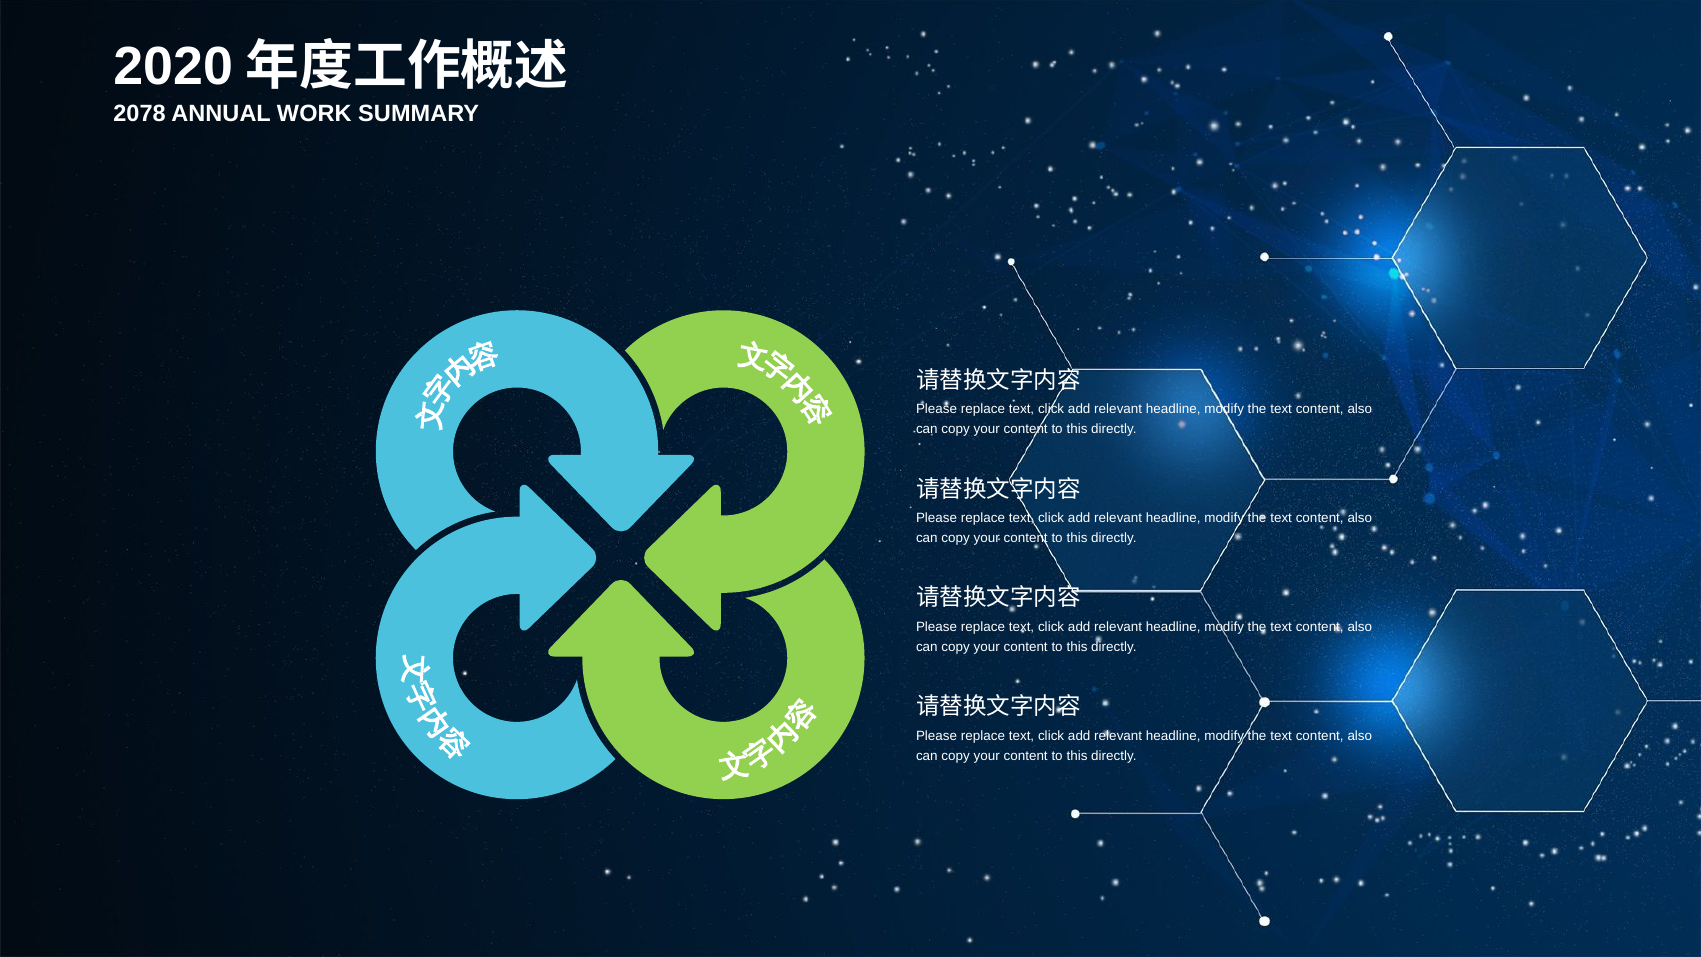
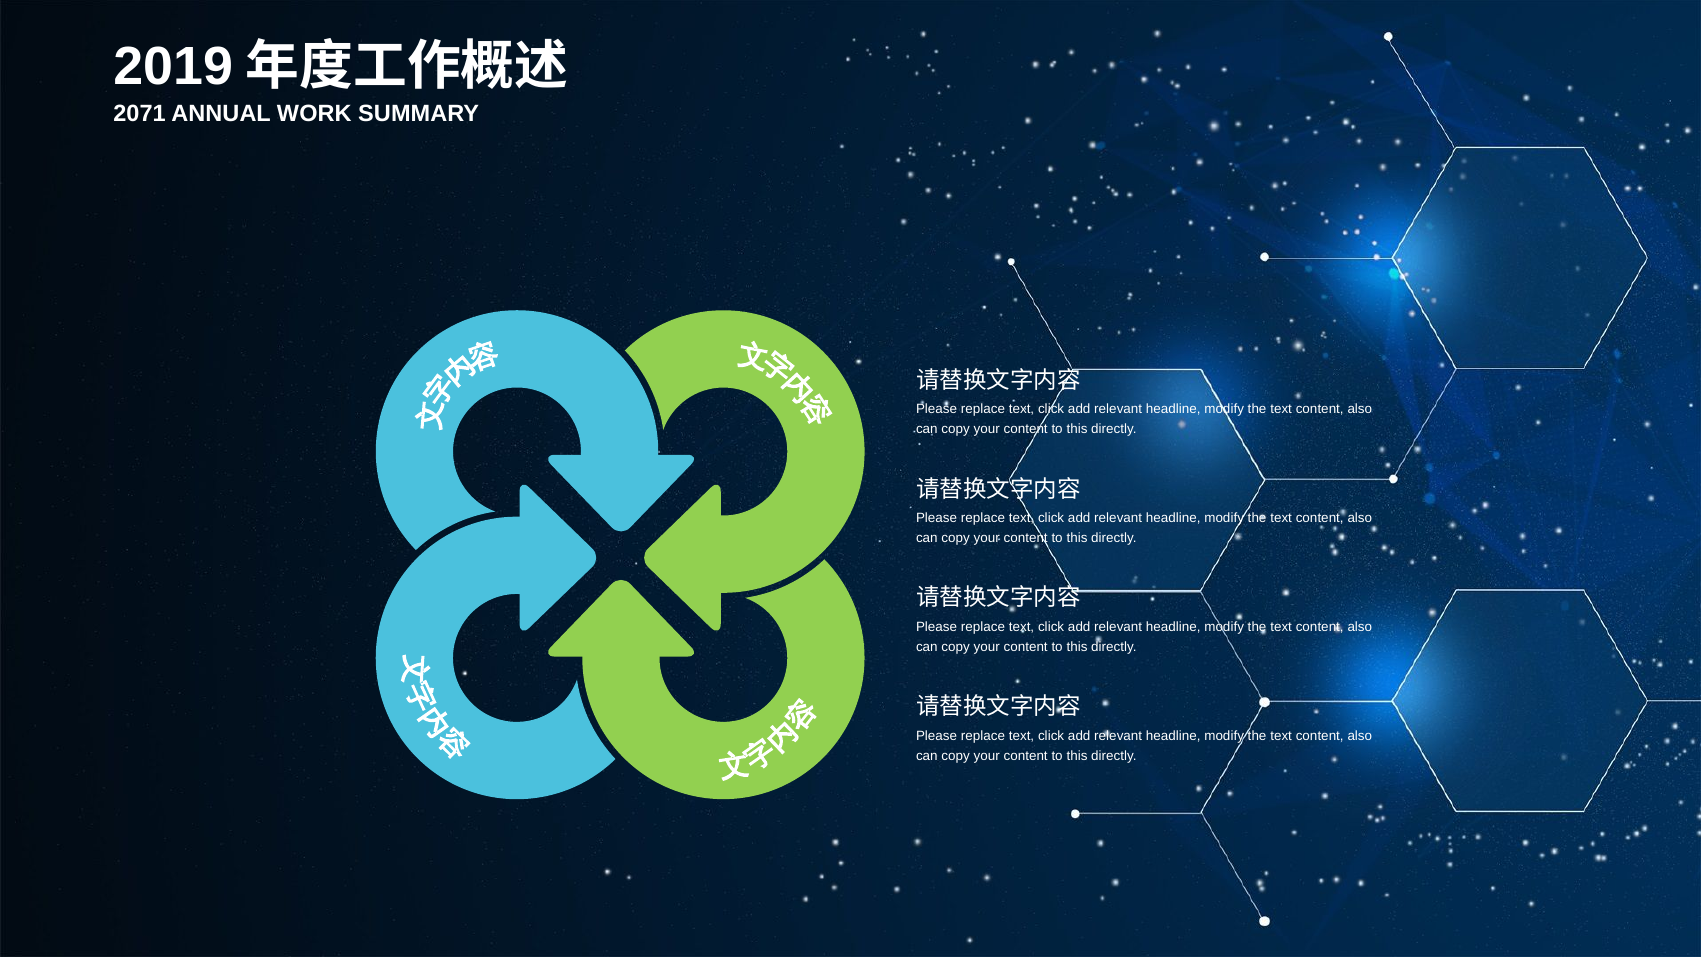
2020: 2020 -> 2019 (173, 67)
2078: 2078 -> 2071 (140, 114)
